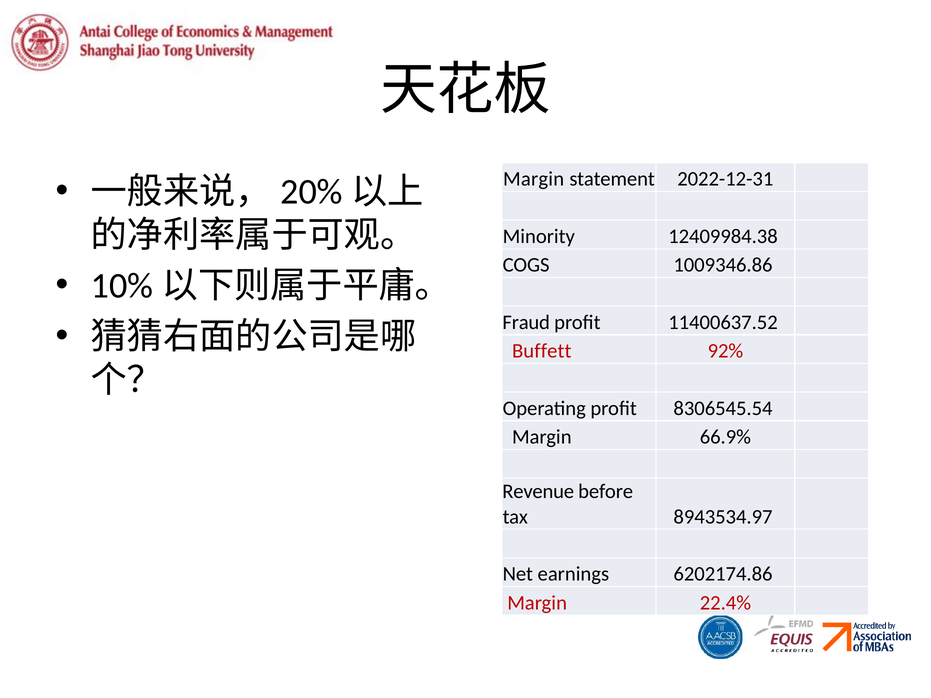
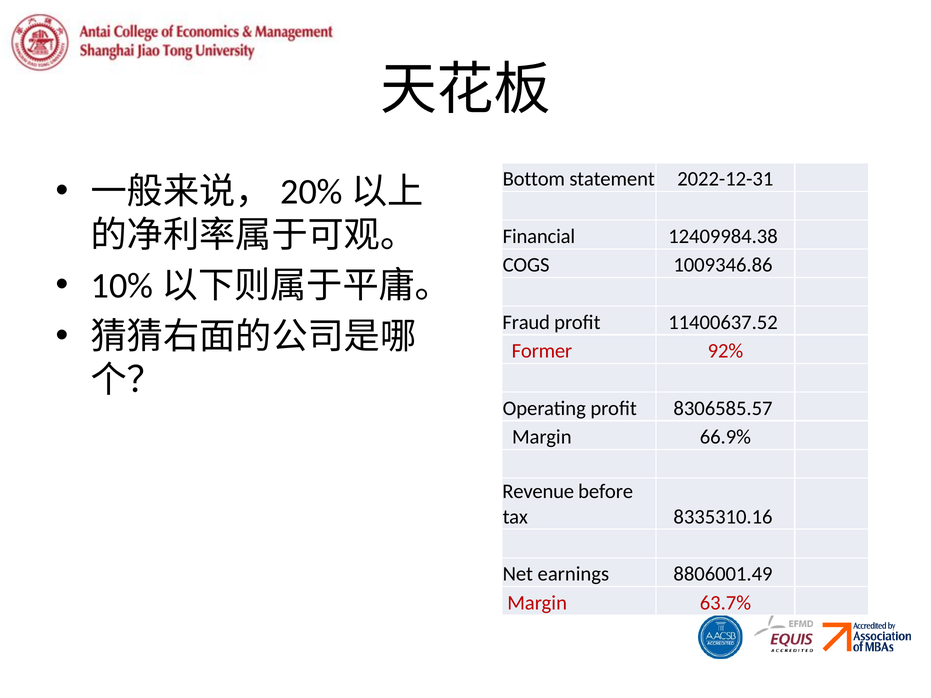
Margin: Margin -> Bottom (534, 179)
Minority: Minority -> Financial (539, 237)
Buffett: Buffett -> Former (542, 351)
8306545.54: 8306545.54 -> 8306585.57 (723, 408)
8943534.97: 8943534.97 -> 8335310.16 (723, 517)
6202174.86: 6202174.86 -> 8806001.49 (723, 574)
22.4%: 22.4% -> 63.7% (725, 603)
